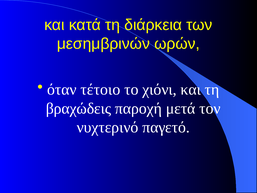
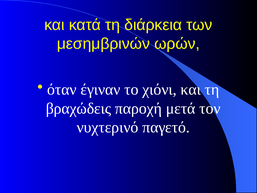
τέτοιο: τέτοιο -> έγιναν (100, 89)
